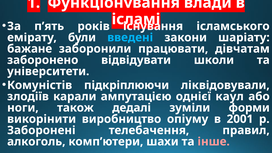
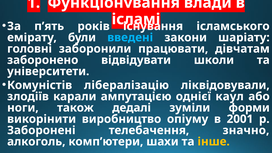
бажане: бажане -> головні (30, 49)
підкріплюючи: підкріплюючи -> лібералізацію (126, 85)
правил: правил -> значно (246, 130)
інше colour: pink -> yellow (214, 142)
